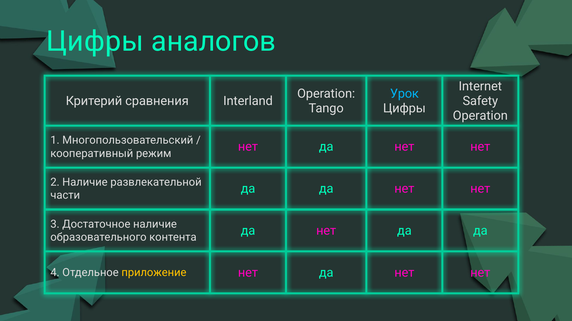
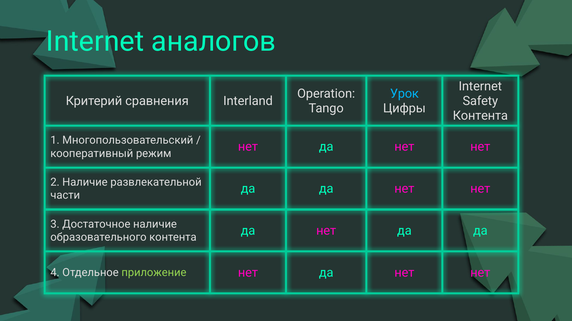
Цифры: Цифры -> Internet (95, 42)
Operation: Operation -> Контента (480, 116)
приложение colour: yellow -> light green (154, 273)
